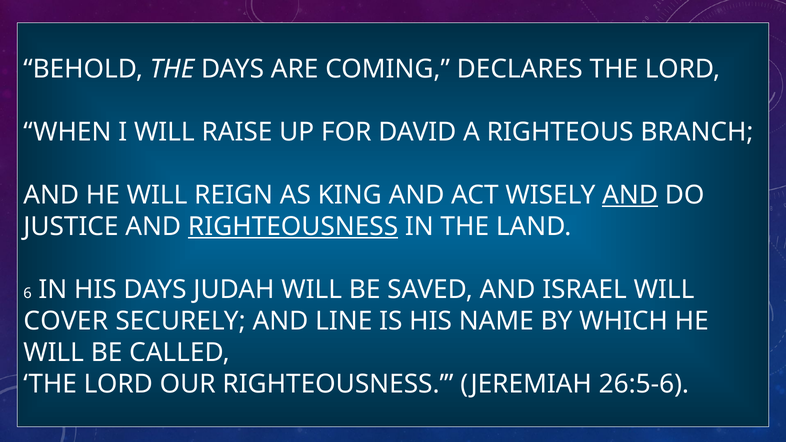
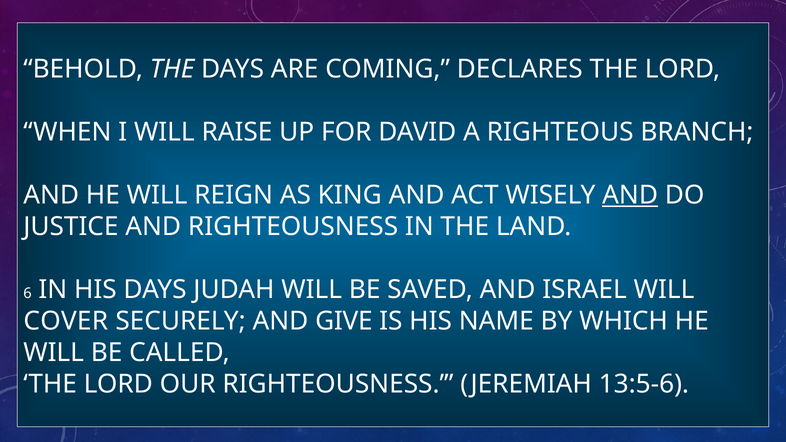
RIGHTEOUSNESS underline: present -> none (293, 227)
LINE: LINE -> GIVE (344, 321)
26:5-6: 26:5-6 -> 13:5-6 (644, 384)
